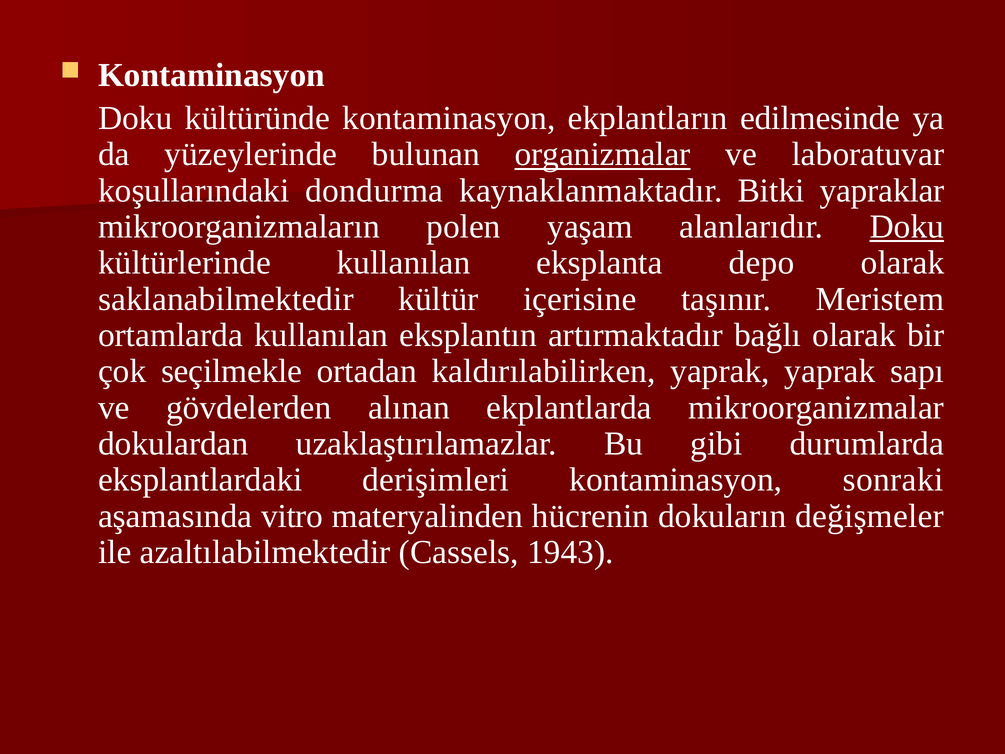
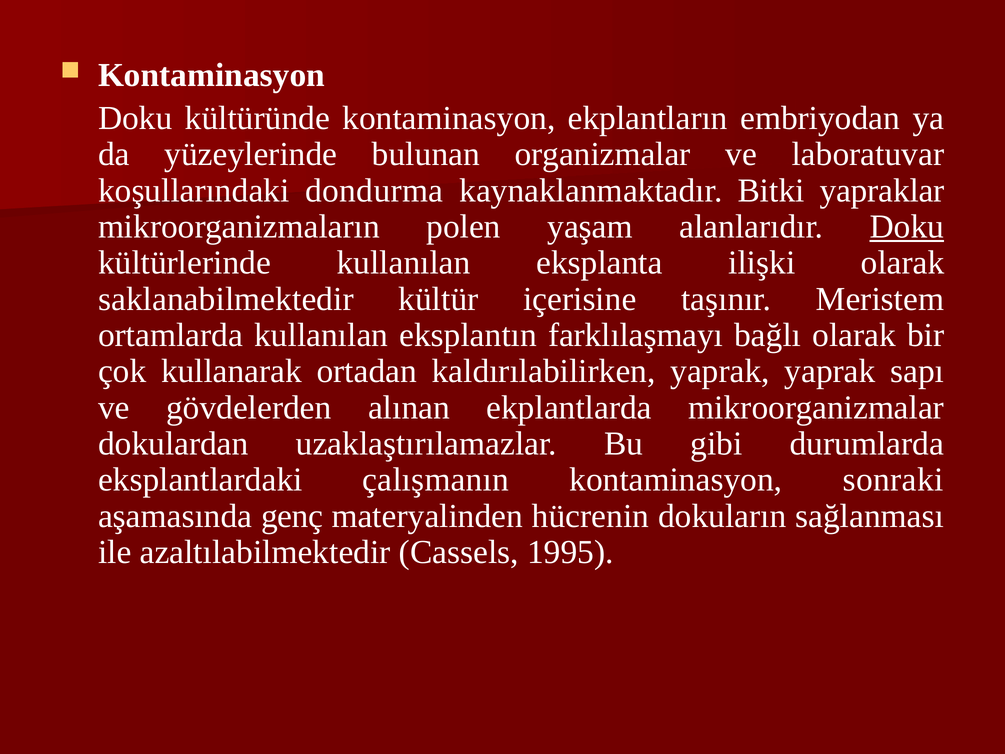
edilmesinde: edilmesinde -> embriyodan (820, 118)
organizmalar underline: present -> none (603, 154)
depo: depo -> ilişki (762, 263)
artırmaktadır: artırmaktadır -> farklılaşmayı (636, 335)
seçilmekle: seçilmekle -> kullanarak (231, 371)
derişimleri: derişimleri -> çalışmanın (436, 480)
vitro: vitro -> genç (292, 516)
değişmeler: değişmeler -> sağlanması (870, 516)
1943: 1943 -> 1995 (570, 552)
